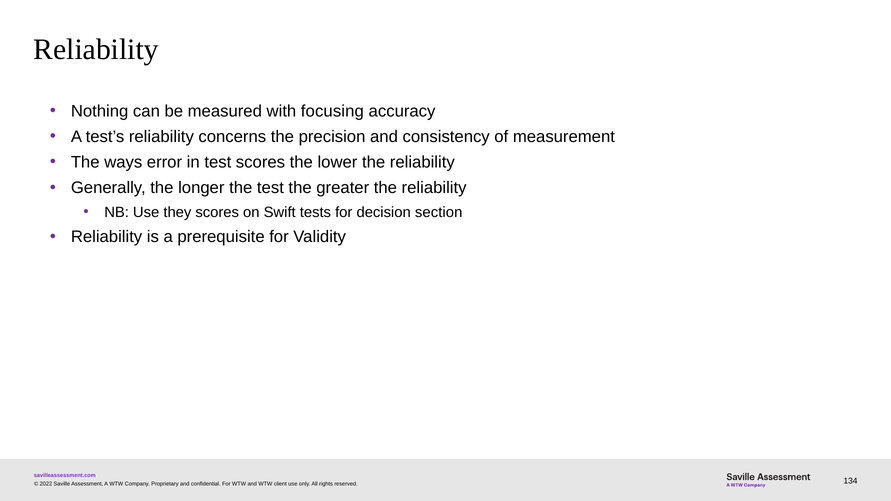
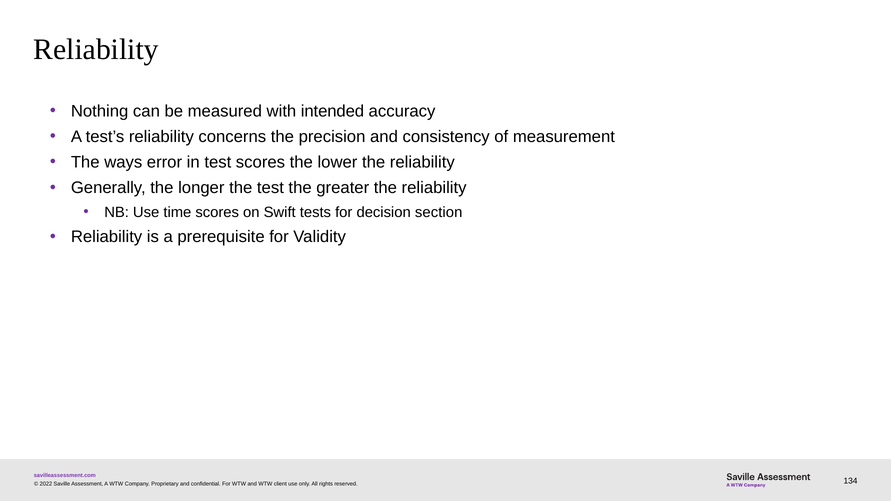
focusing: focusing -> intended (332, 111)
they: they -> time (177, 212)
